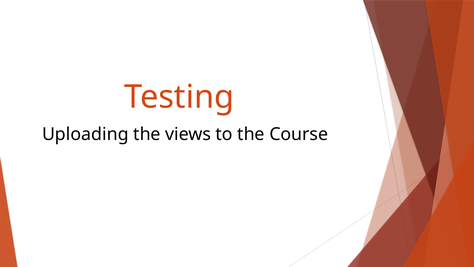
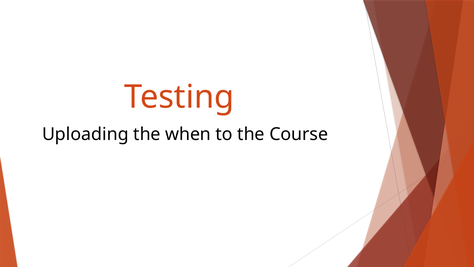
views: views -> when (188, 134)
